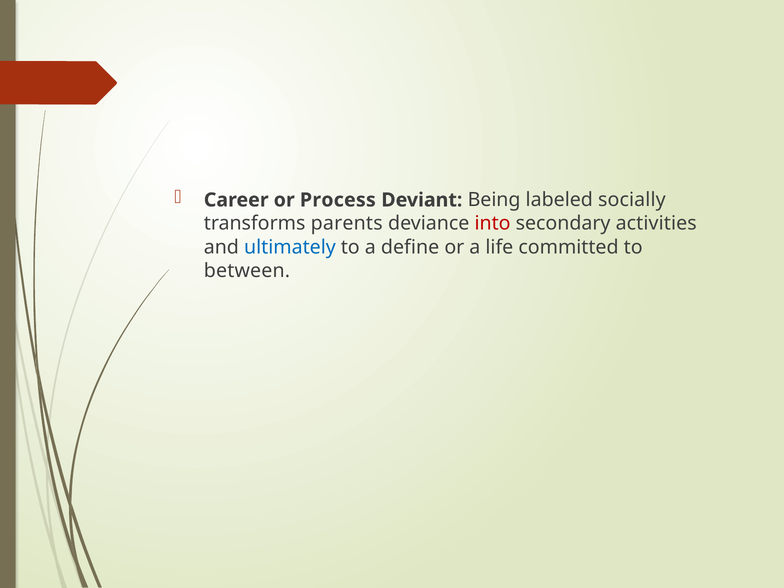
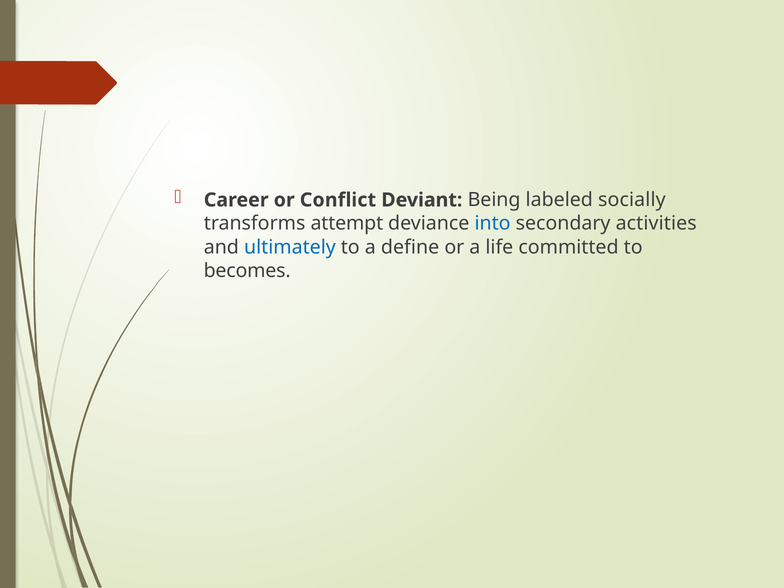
Process: Process -> Conflict (338, 200)
parents: parents -> attempt (347, 224)
into colour: red -> blue (493, 224)
between: between -> becomes (247, 271)
